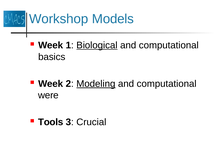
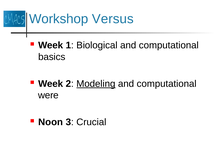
Models: Models -> Versus (113, 19)
Biological underline: present -> none (97, 45)
Tools: Tools -> Noon (51, 122)
